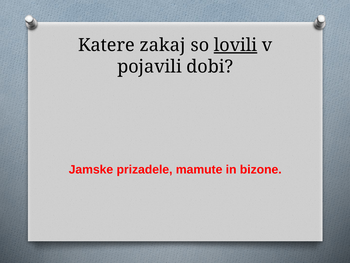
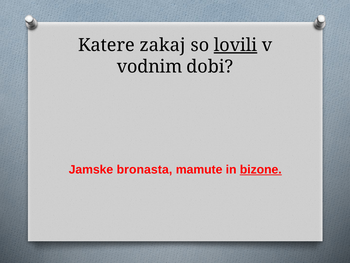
pojavili: pojavili -> vodnim (150, 67)
prizadele: prizadele -> bronasta (144, 169)
bizone underline: none -> present (261, 169)
